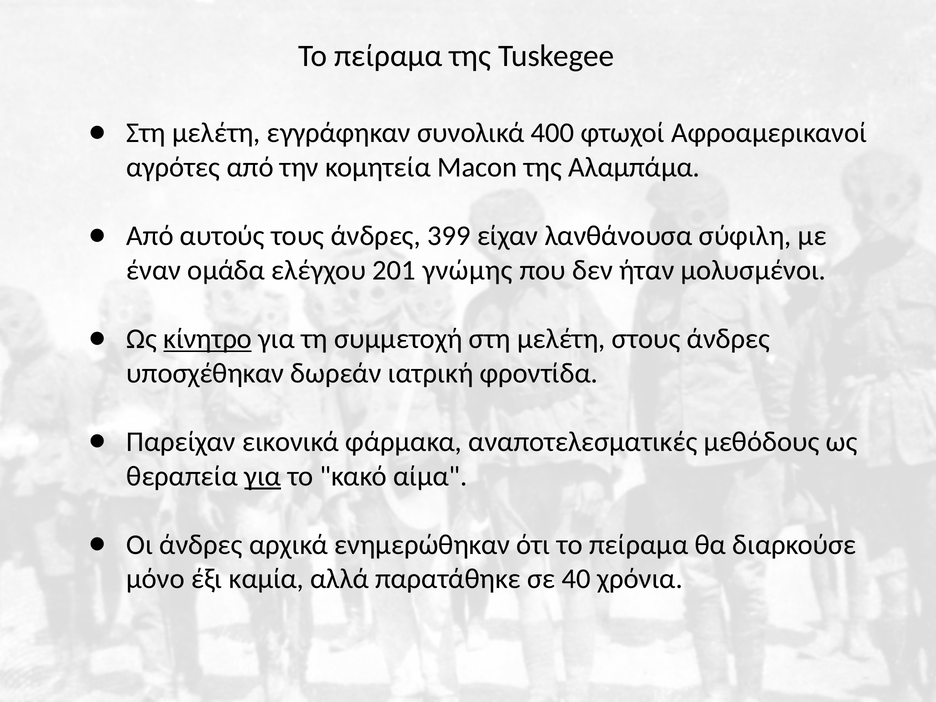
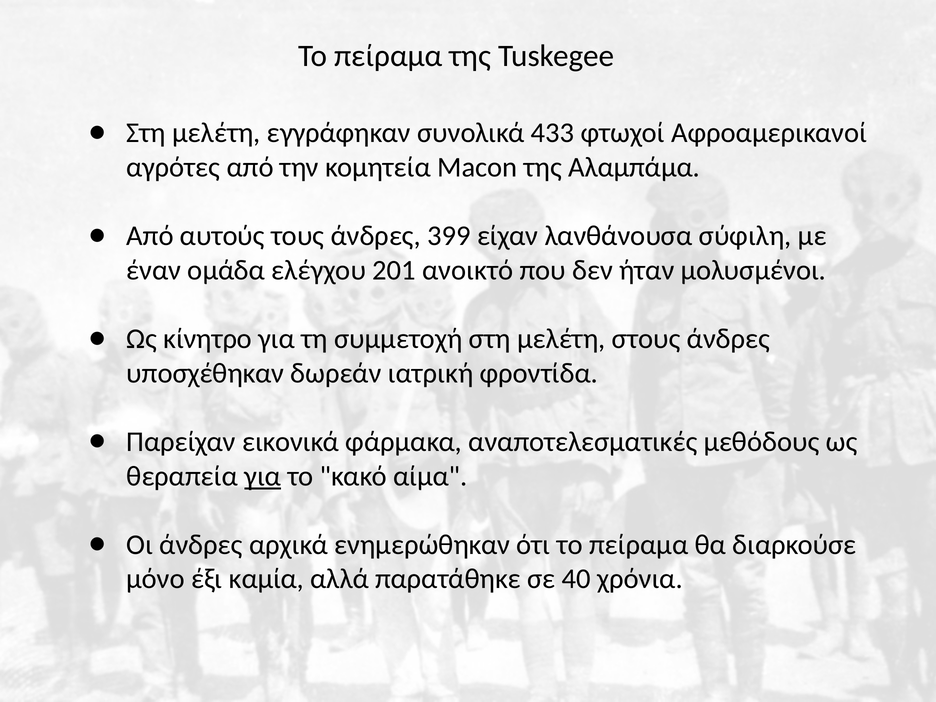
400: 400 -> 433 (553, 133)
γνώμης: γνώμης -> ανοικτό (468, 270)
κίνητρο underline: present -> none (208, 339)
